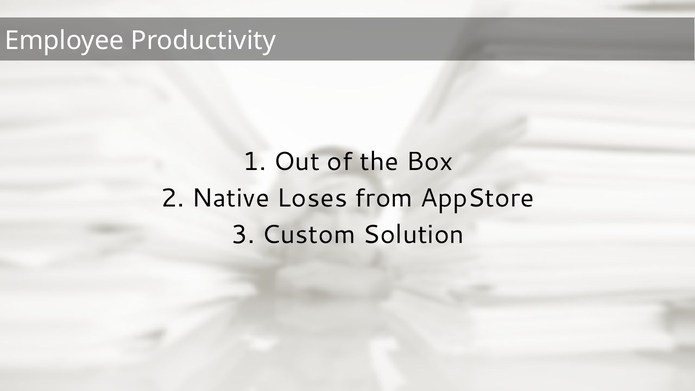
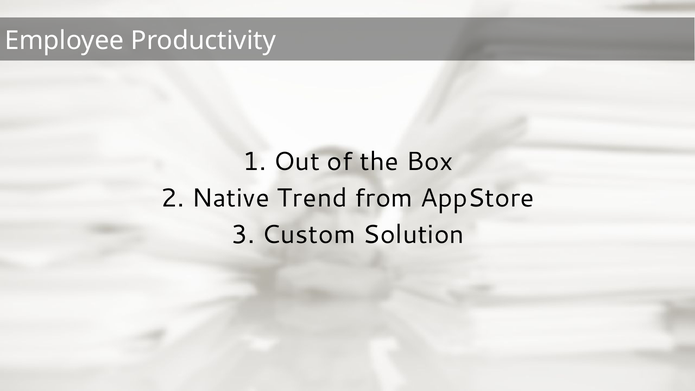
Loses: Loses -> Trend (312, 198)
